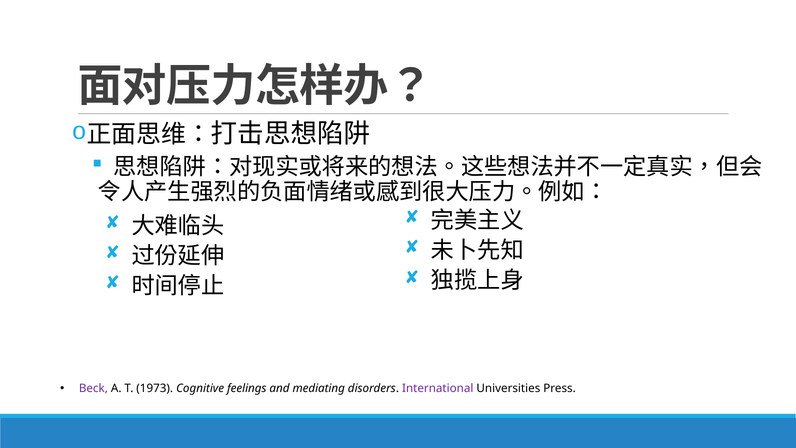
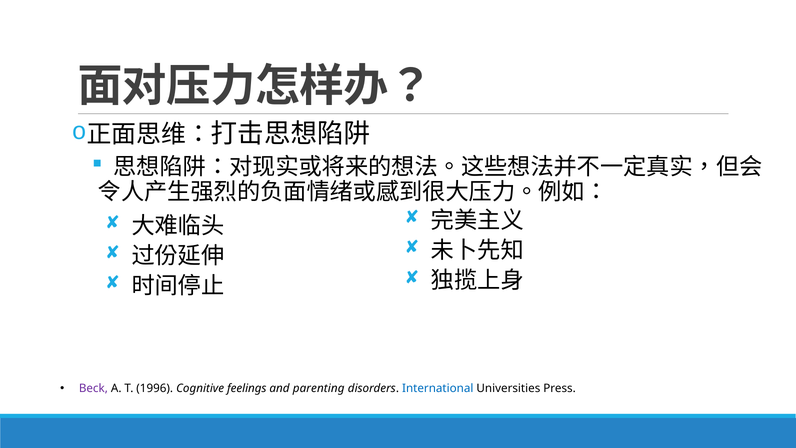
1973: 1973 -> 1996 (155, 388)
mediating: mediating -> parenting (319, 388)
International colour: purple -> blue (438, 388)
